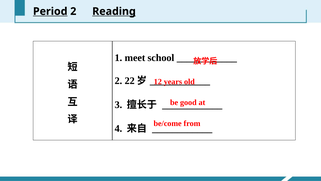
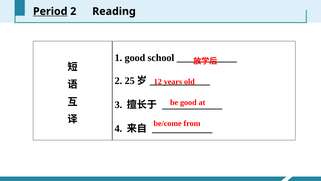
Reading underline: present -> none (114, 11)
1 meet: meet -> good (135, 58)
22: 22 -> 25 (130, 81)
